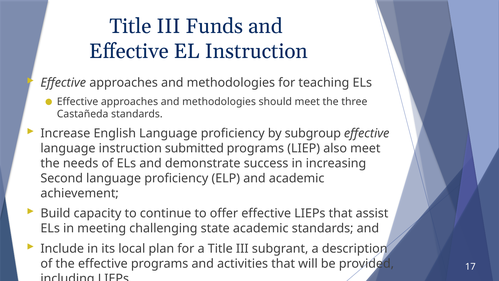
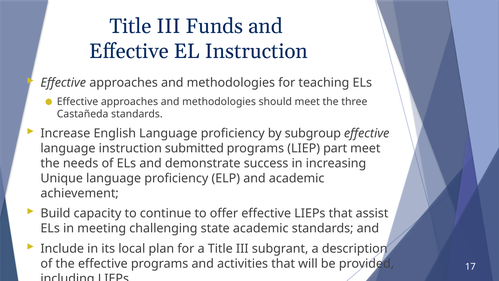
also: also -> part (335, 148)
Second: Second -> Unique (62, 178)
